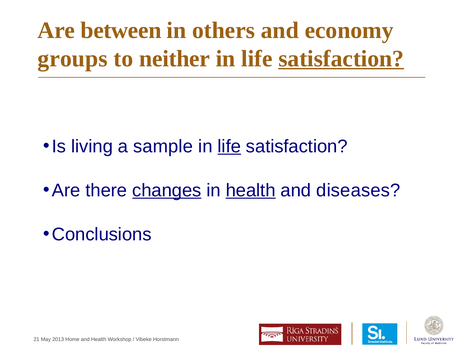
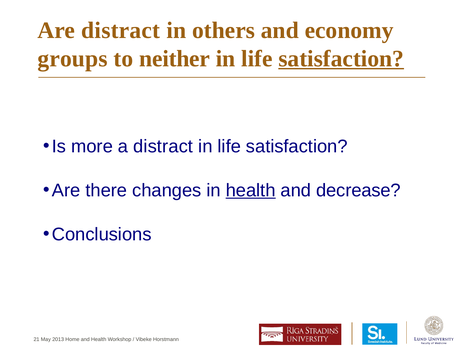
Are between: between -> distract (121, 30)
living: living -> more (92, 146)
a sample: sample -> distract (163, 146)
life underline: present -> none (229, 146)
changes underline: present -> none (167, 190)
diseases: diseases -> decrease (358, 190)
